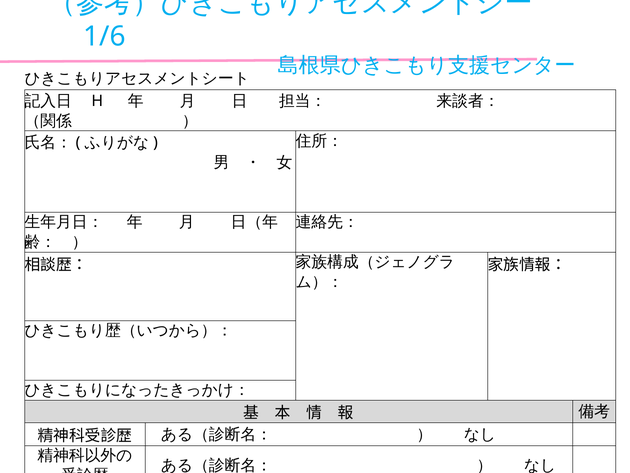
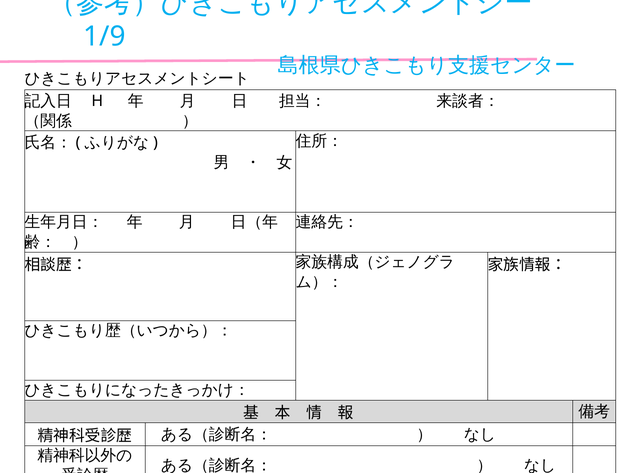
1/6: 1/6 -> 1/9 (104, 36)
